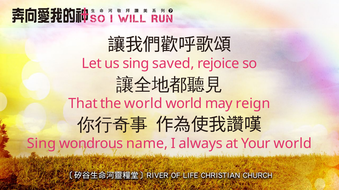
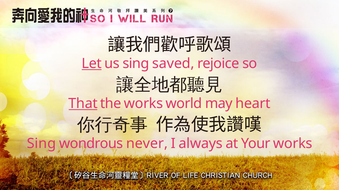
Let underline: none -> present (92, 64)
That underline: none -> present (83, 104)
the world: world -> works (144, 104)
reign: reign -> heart (253, 104)
name: name -> never (147, 144)
Your world: world -> works (293, 144)
